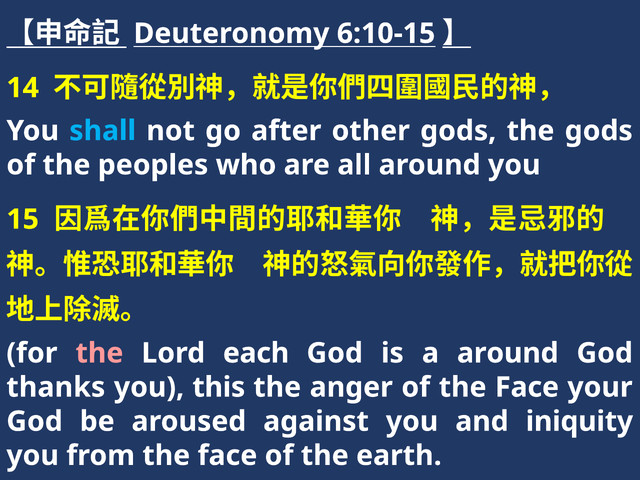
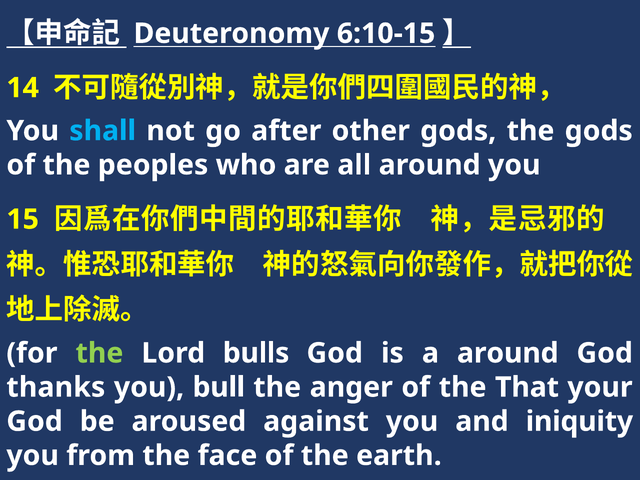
the colour: pink -> light green (99, 353)
each: each -> bulls (256, 353)
this: this -> bull (219, 387)
of the Face: Face -> That (527, 387)
